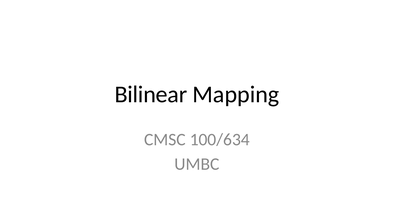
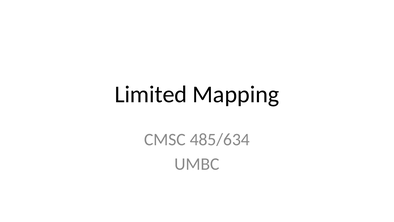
Bilinear: Bilinear -> Limited (151, 94)
100/634: 100/634 -> 485/634 (220, 139)
